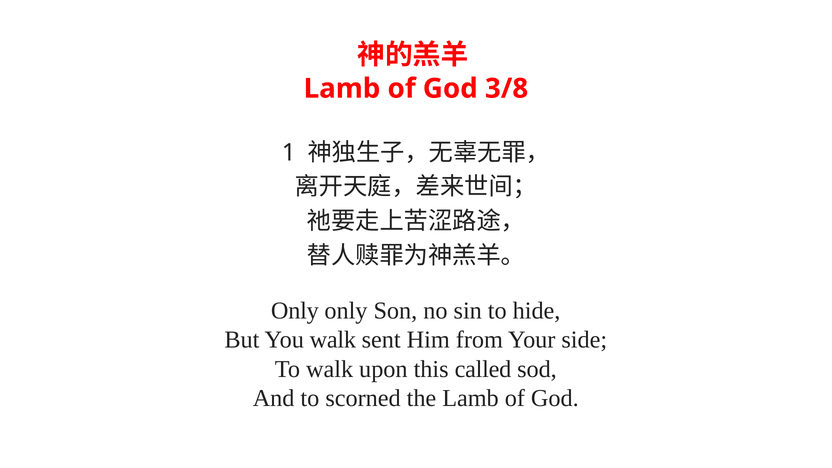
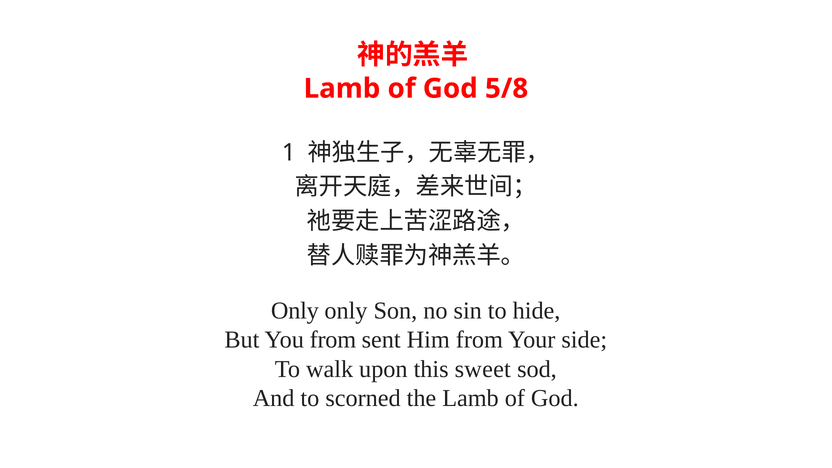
3/8: 3/8 -> 5/8 (507, 89)
You walk: walk -> from (333, 340)
called: called -> sweet (483, 369)
